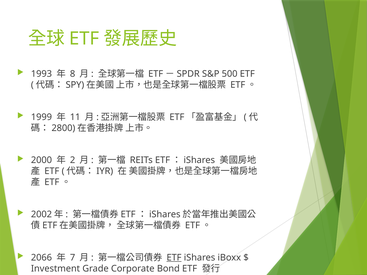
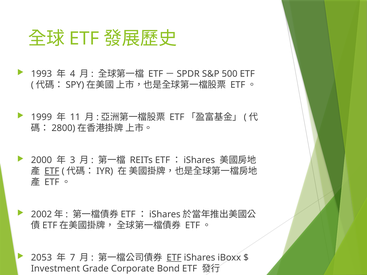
8: 8 -> 4 (73, 74)
2: 2 -> 3 (73, 160)
ETF underline: none -> present (52, 171)
2066: 2066 -> 2053 (41, 258)
